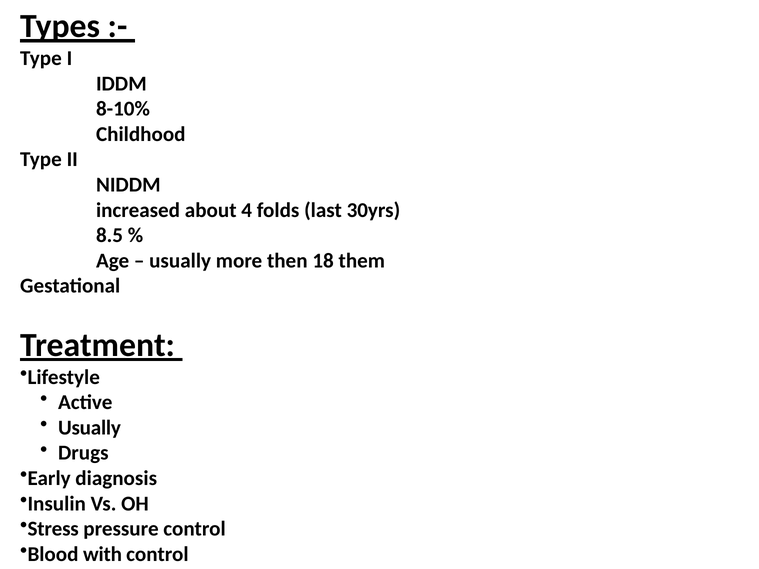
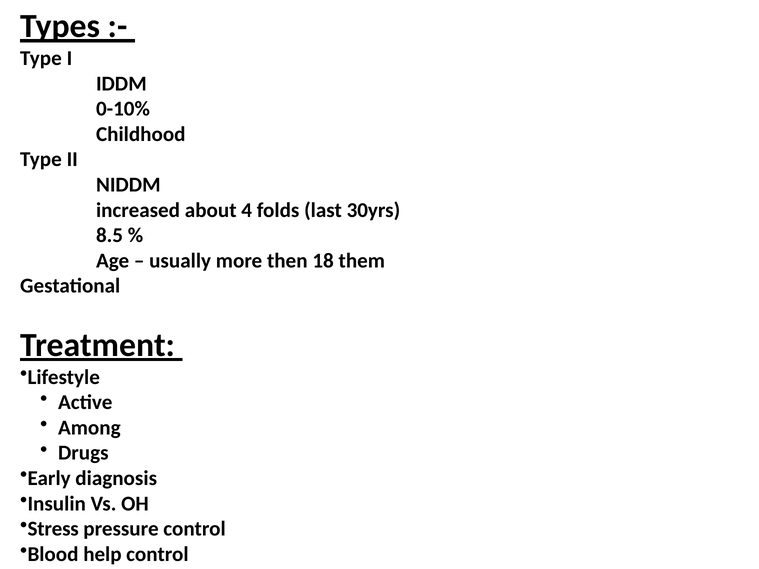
8-10%: 8-10% -> 0-10% (123, 109)
Usually: Usually -> Among (89, 428)
with: with -> help (102, 554)
